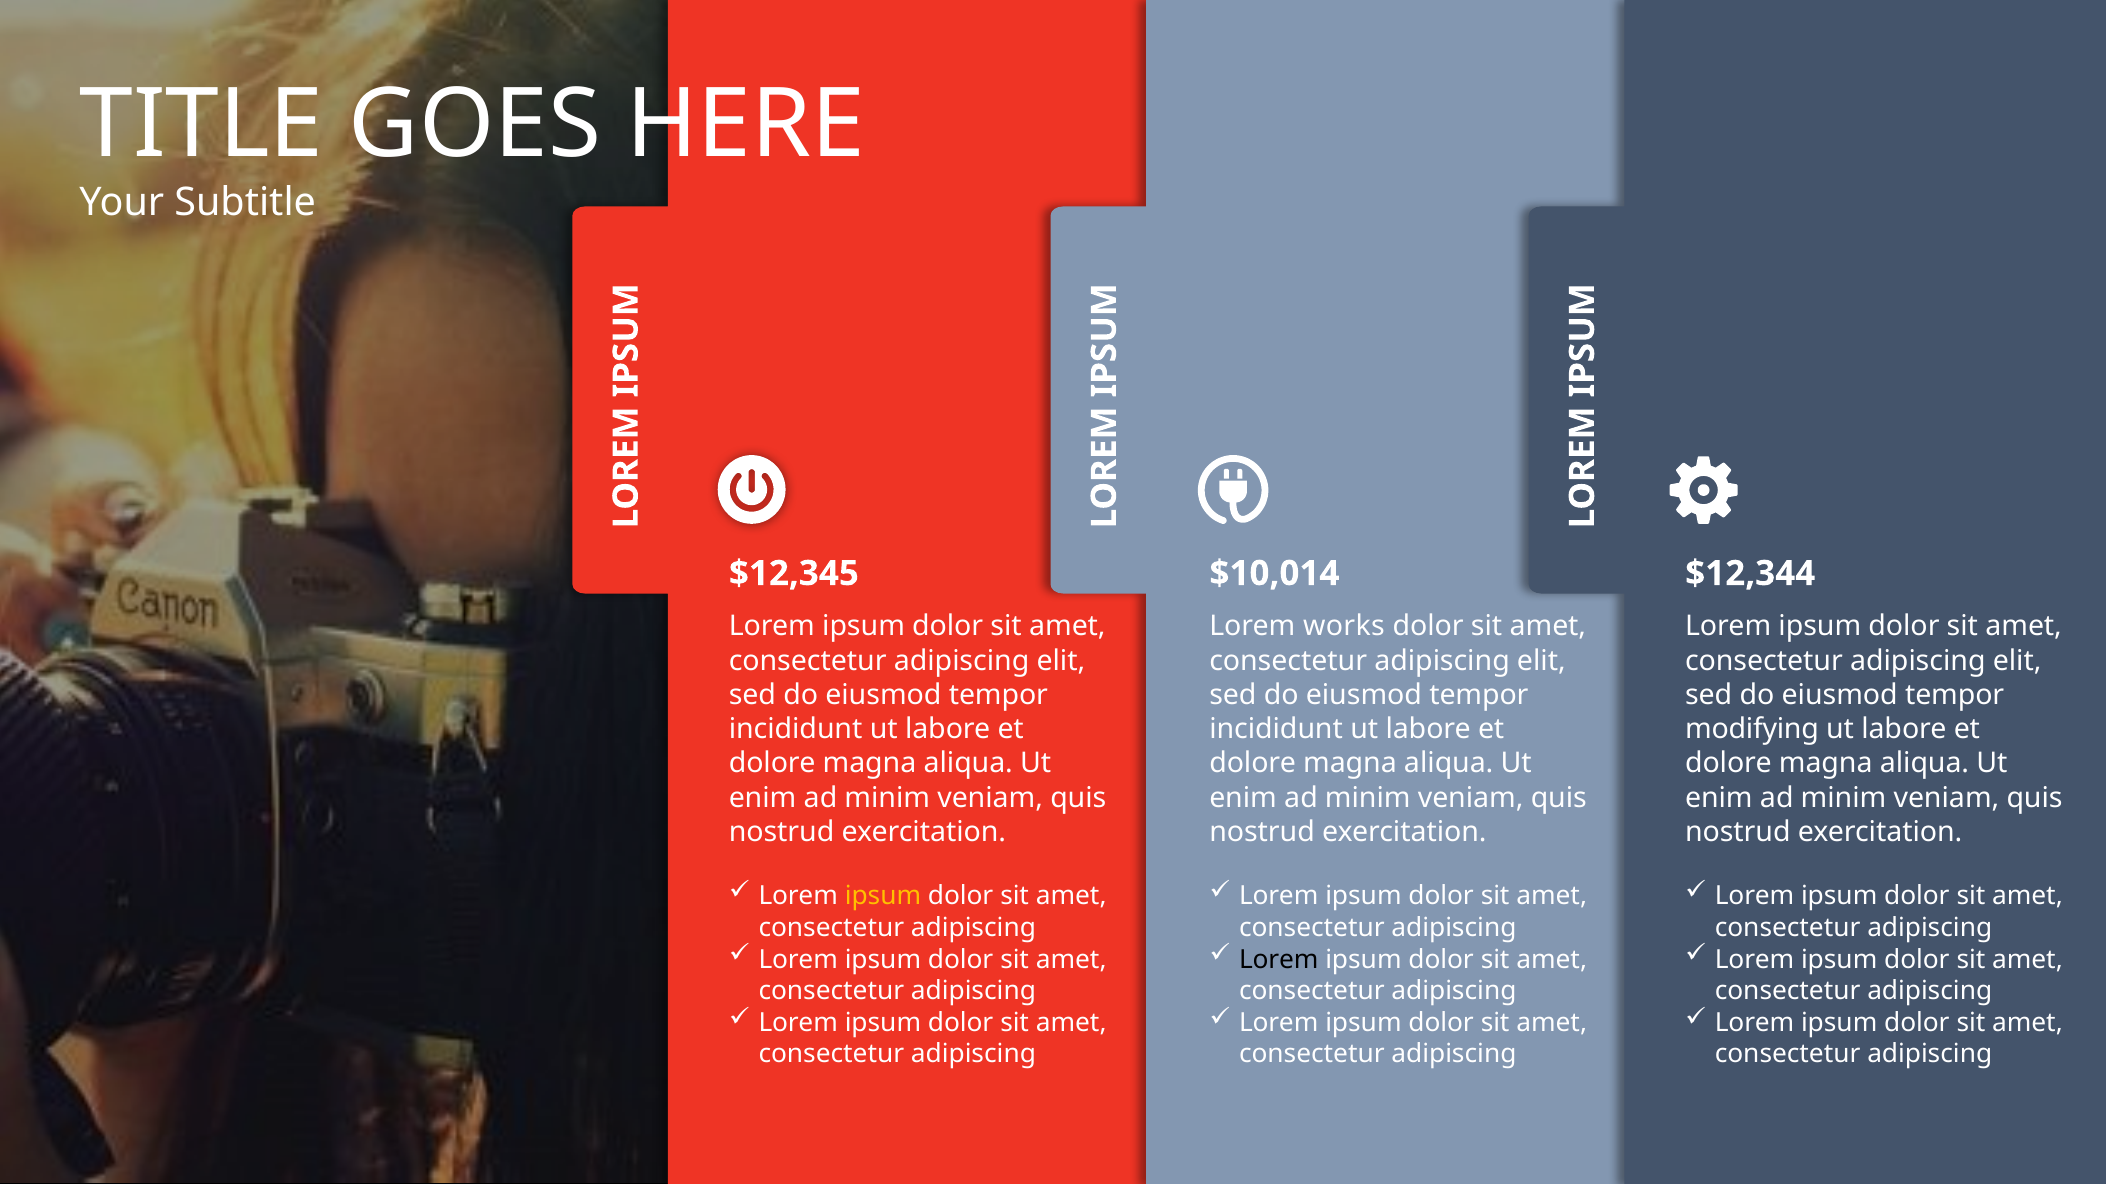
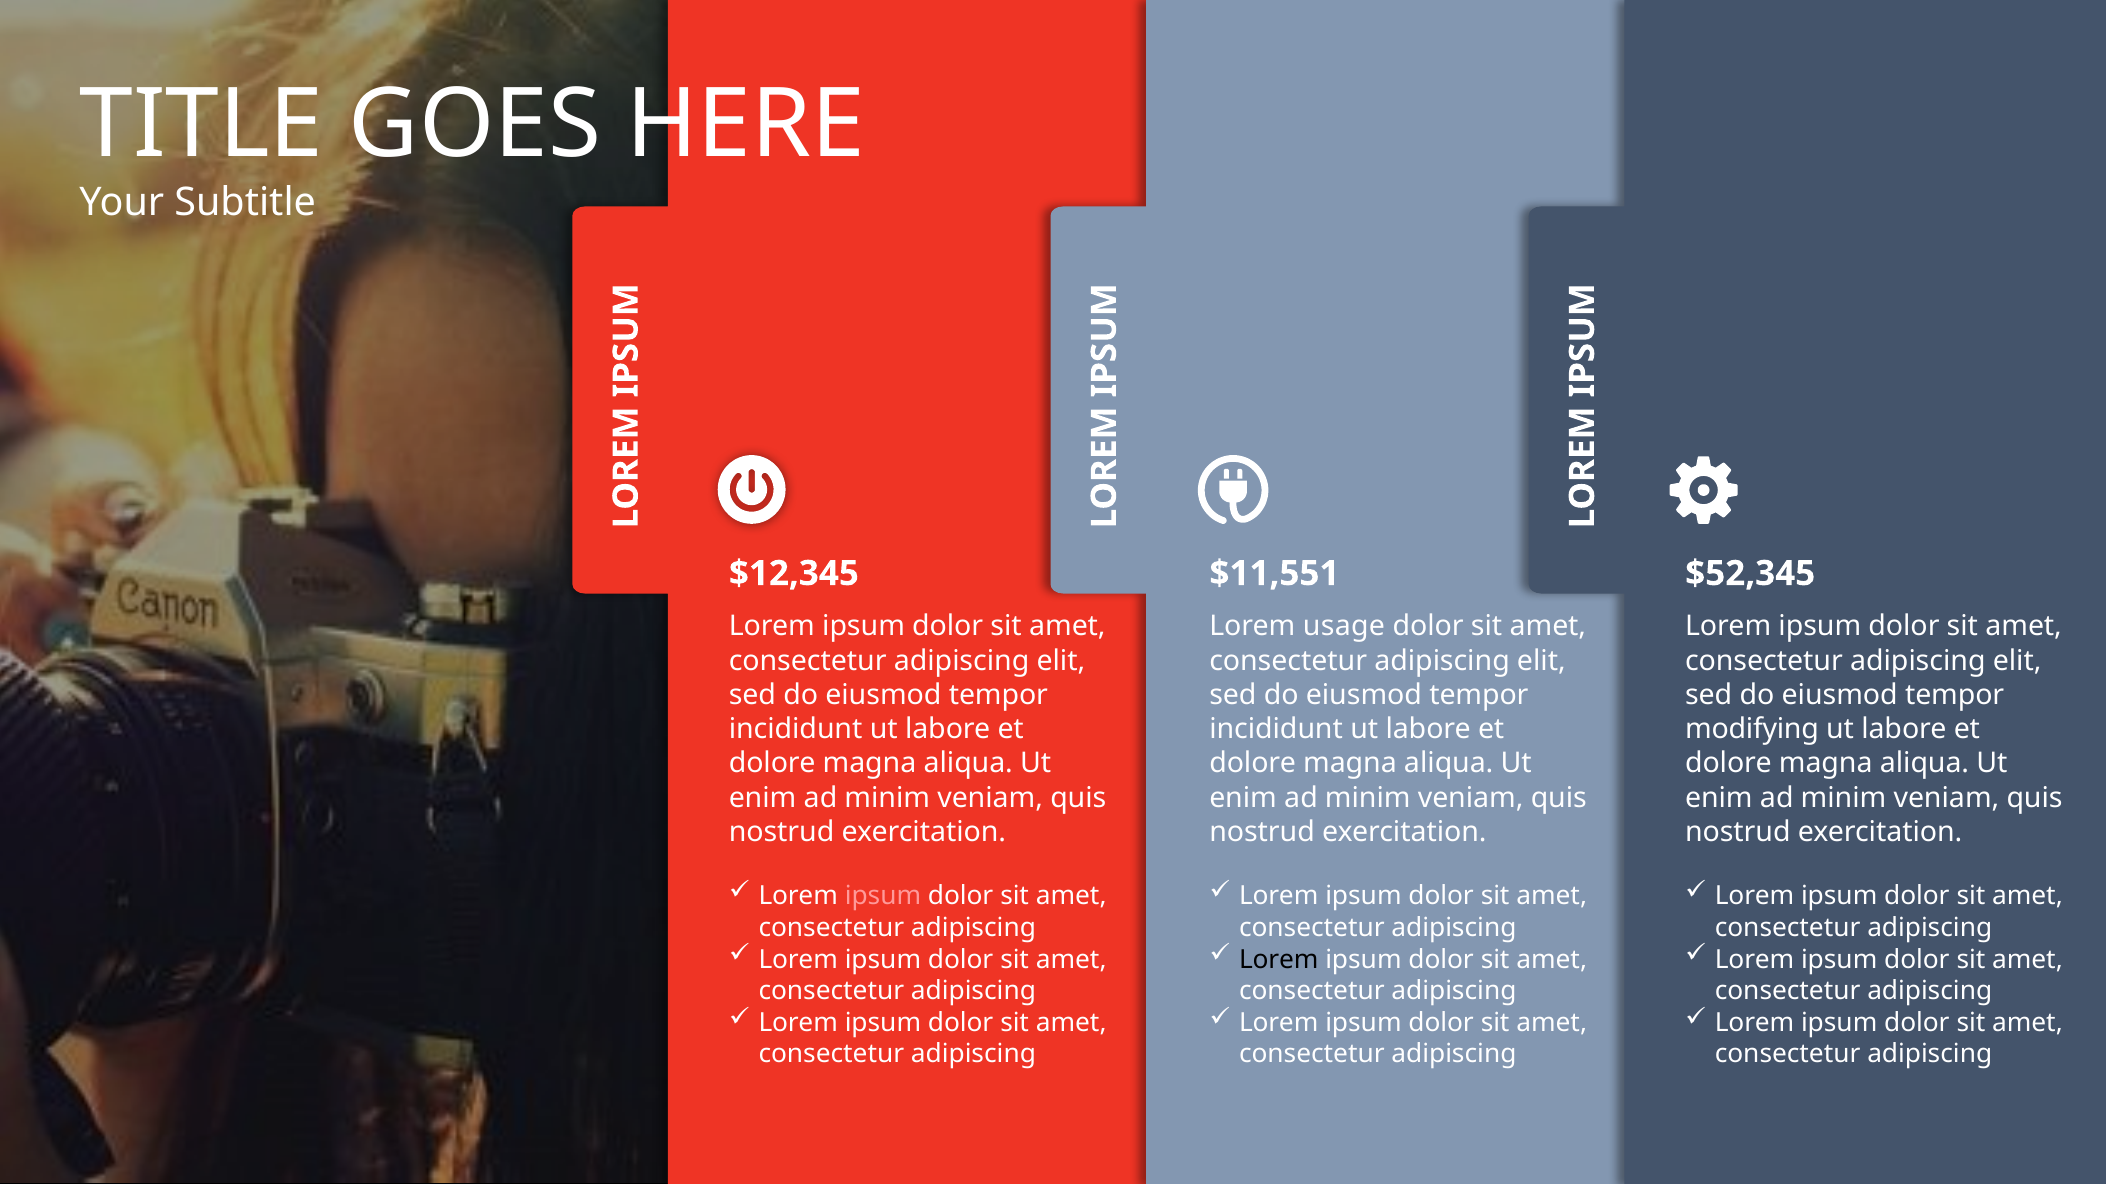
$10,014: $10,014 -> $11,551 (1274, 574)
$12,344: $12,344 -> $52,345 (1750, 574)
works: works -> usage (1344, 627)
ipsum colour: yellow -> pink (883, 897)
